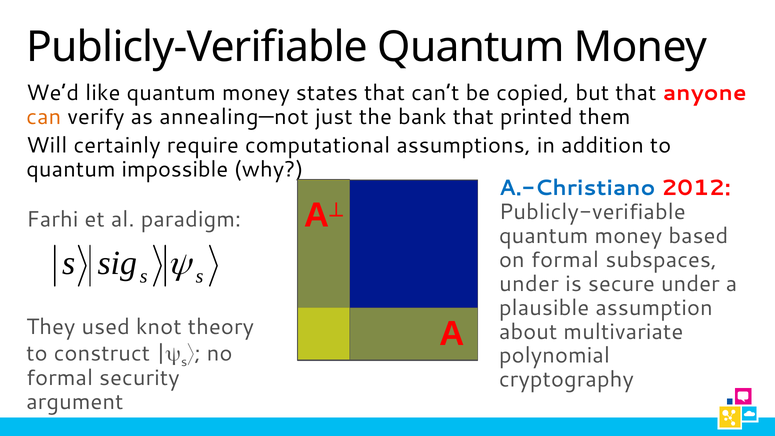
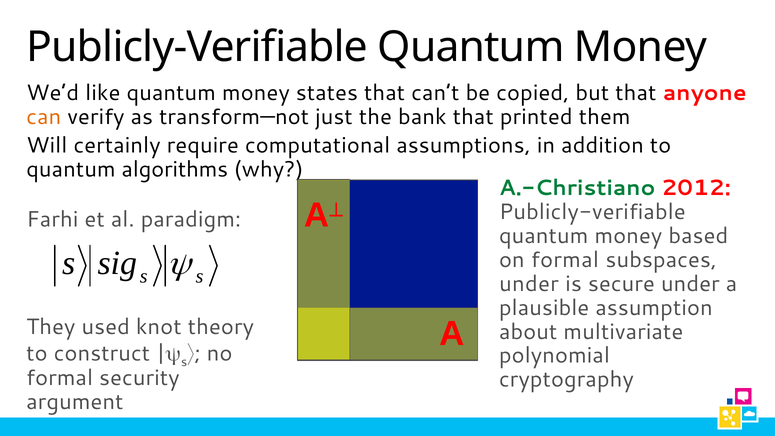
annealing—not: annealing—not -> transform—not (234, 117)
impossible: impossible -> algorithms (175, 169)
A.-Christiano colour: blue -> green (577, 188)
